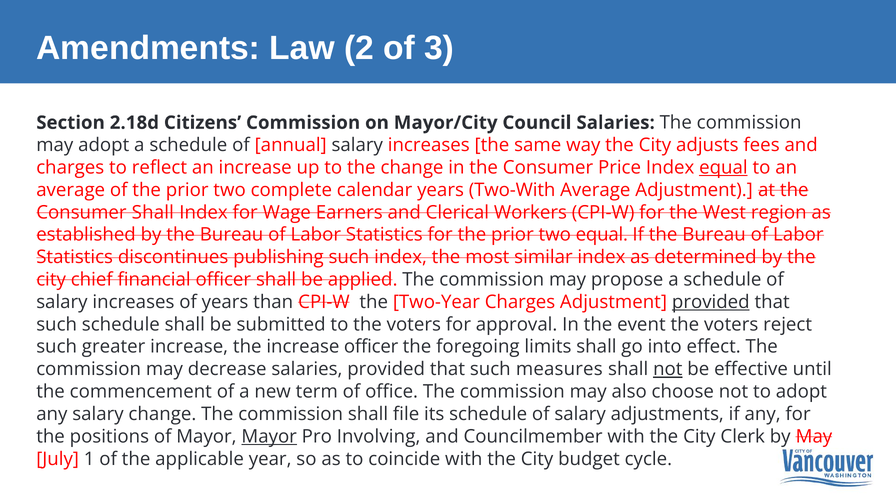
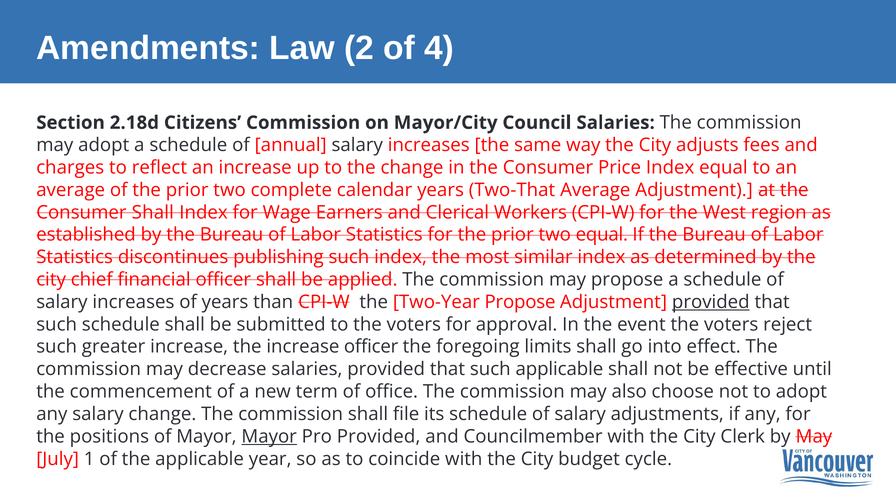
3: 3 -> 4 (439, 48)
equal underline: present -> none (723, 168)
Two-With: Two-With -> Two-That (512, 190)
Two-Year Charges: Charges -> Propose (520, 302)
such measures: measures -> applicable (559, 369)
not underline: present -> none (668, 369)
Pro Involving: Involving -> Provided (379, 436)
